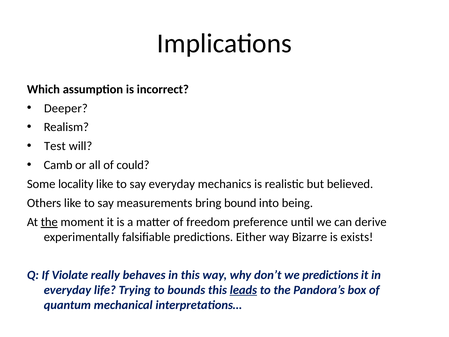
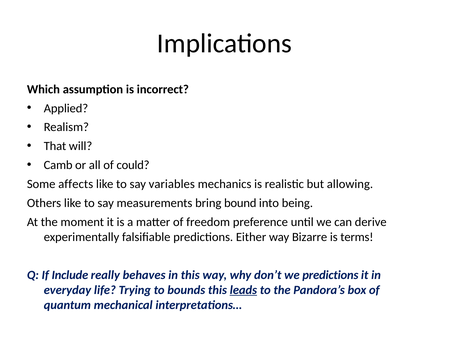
Deeper: Deeper -> Applied (66, 108)
Test: Test -> That (55, 146)
locality: locality -> affects (76, 184)
say everyday: everyday -> variables (172, 184)
believed: believed -> allowing (350, 184)
the underline: present -> none (49, 222)
exists: exists -> terms (357, 237)
Violate: Violate -> Include (70, 275)
